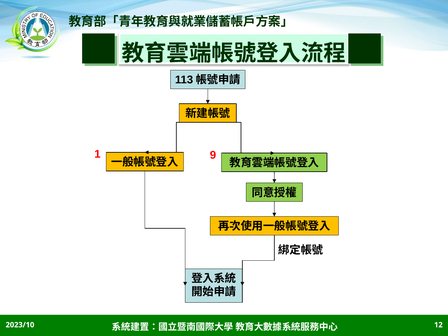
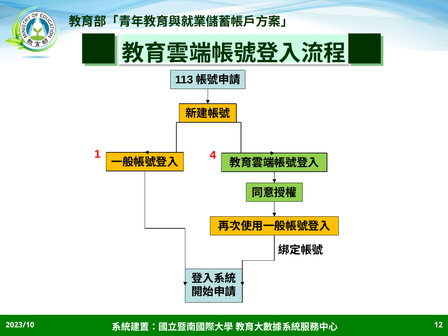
9: 9 -> 4 (213, 155)
